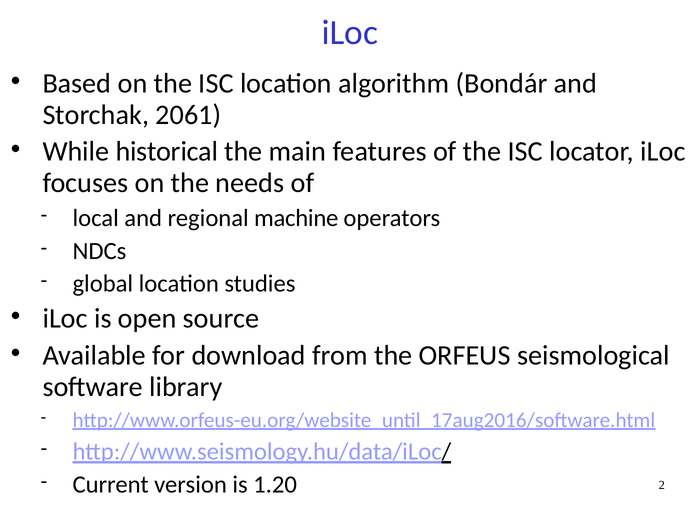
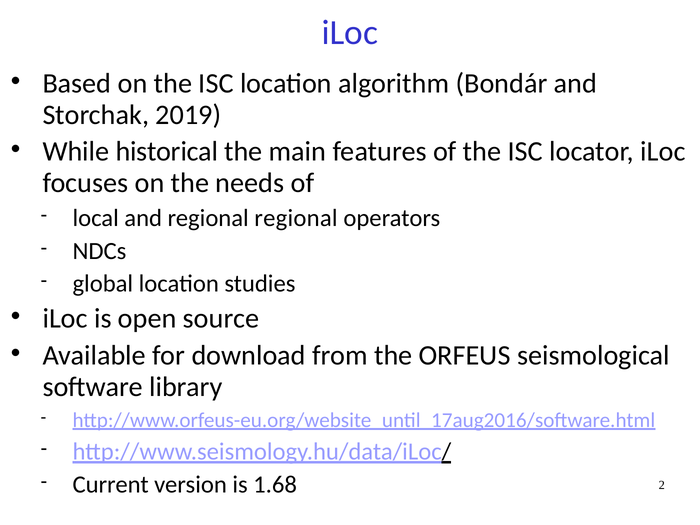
2061: 2061 -> 2019 (188, 115)
regional machine: machine -> regional (296, 218)
1.20: 1.20 -> 1.68 (275, 484)
